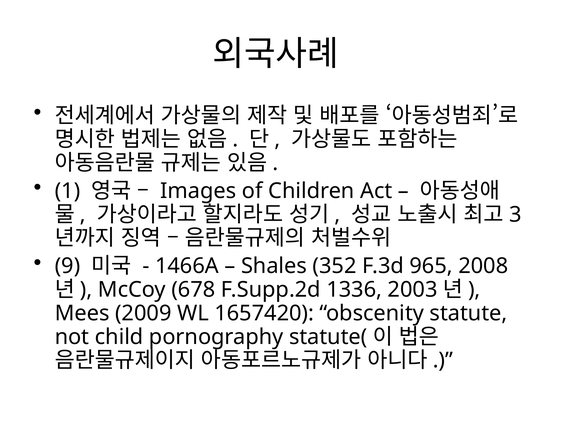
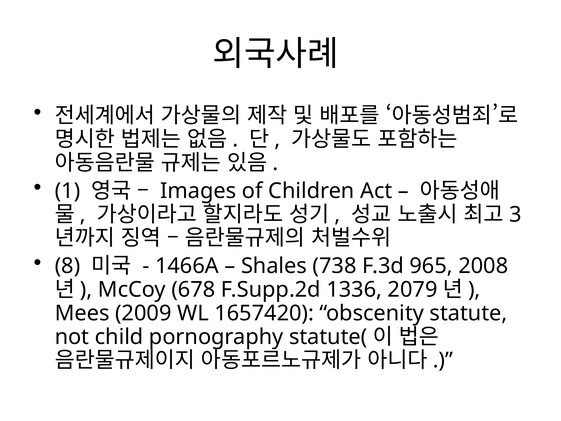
9: 9 -> 8 (67, 266)
352: 352 -> 738 (335, 266)
2003: 2003 -> 2079 (413, 290)
